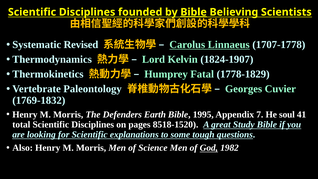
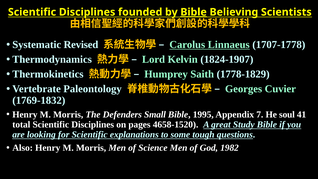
Fatal: Fatal -> Saith (202, 74)
Earth: Earth -> Small (155, 114)
8518-1520: 8518-1520 -> 4658-1520 (176, 124)
God underline: present -> none (209, 148)
